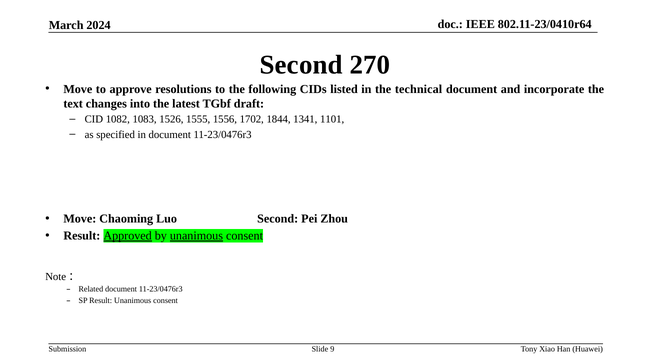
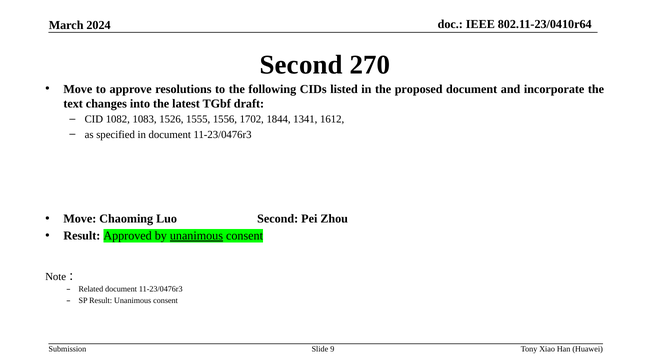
technical: technical -> proposed (419, 89)
1101: 1101 -> 1612 (332, 119)
Approved underline: present -> none (128, 235)
